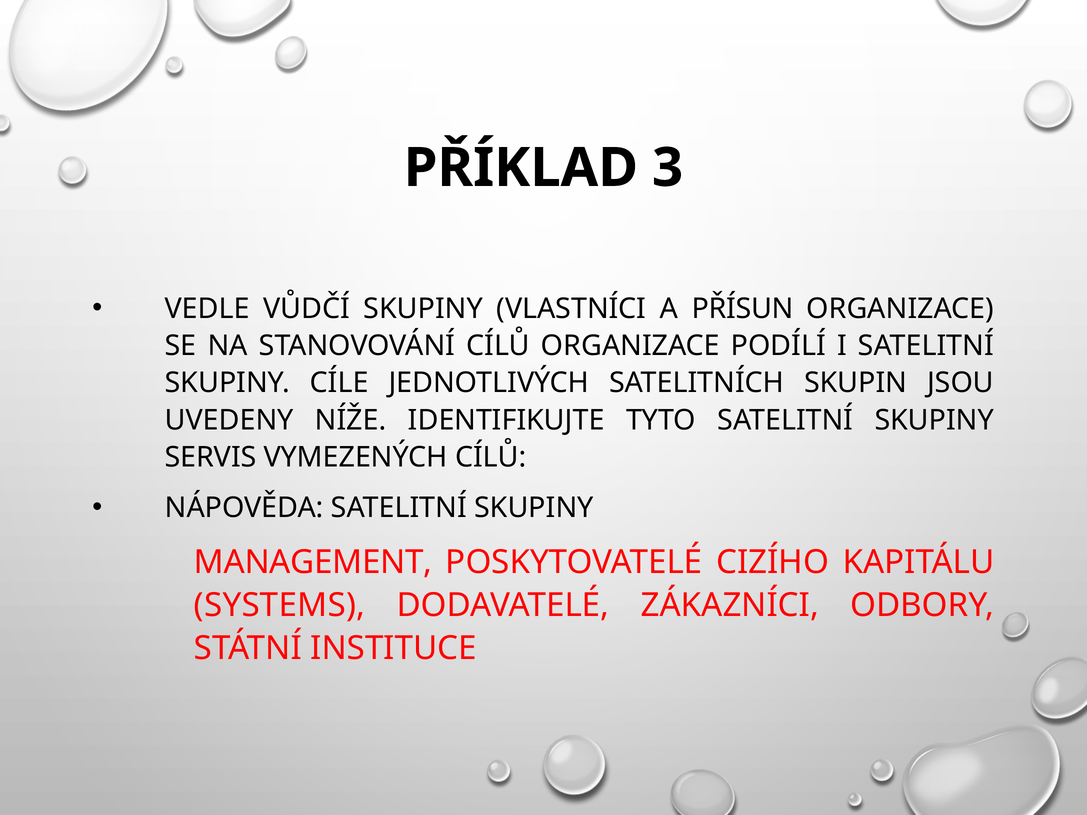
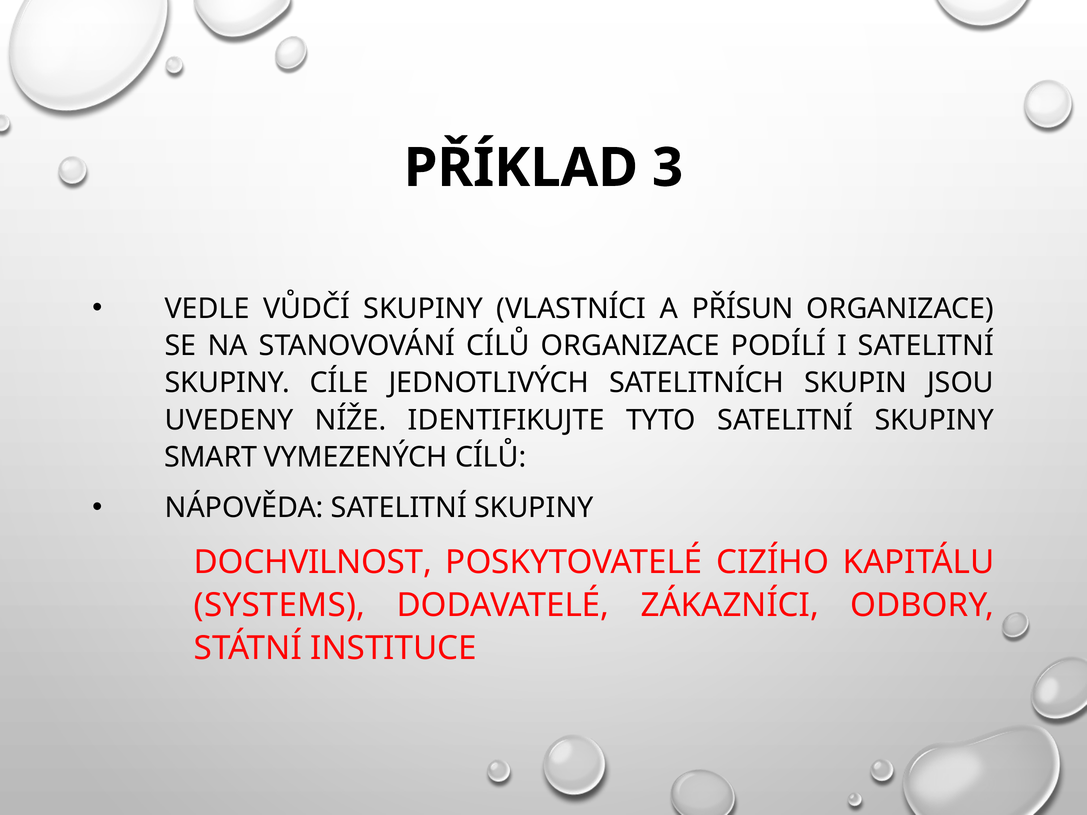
SERVIS: SERVIS -> SMART (211, 457)
MANAGEMENT: MANAGEMENT -> DOCHVILNOST (313, 562)
